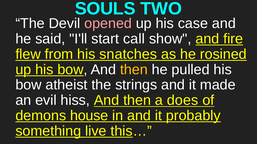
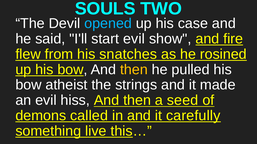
opened colour: pink -> light blue (108, 24)
start call: call -> evil (134, 39)
does: does -> seed (183, 101)
house: house -> called (89, 116)
probably: probably -> carefully (193, 116)
